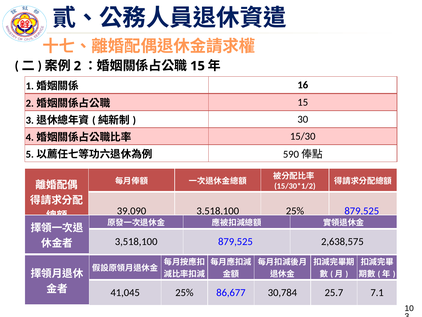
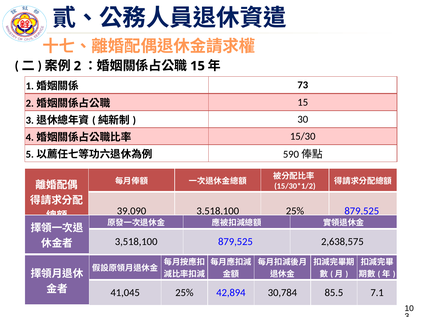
16: 16 -> 73 (303, 85)
86,677: 86,677 -> 42,894 (231, 292)
25.7: 25.7 -> 85.5 (334, 292)
